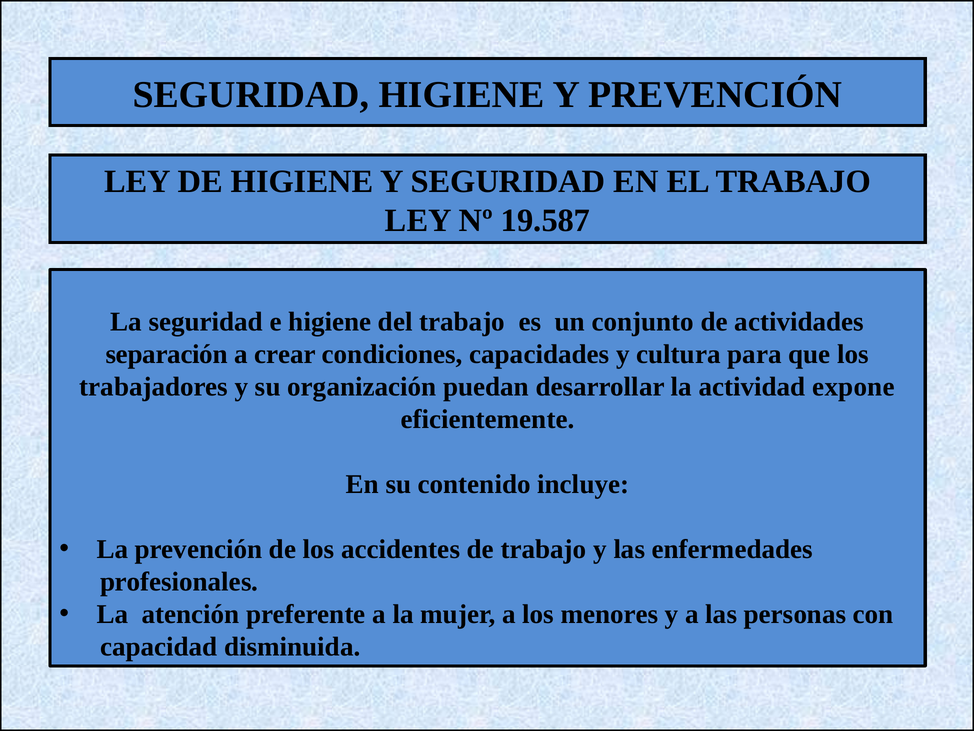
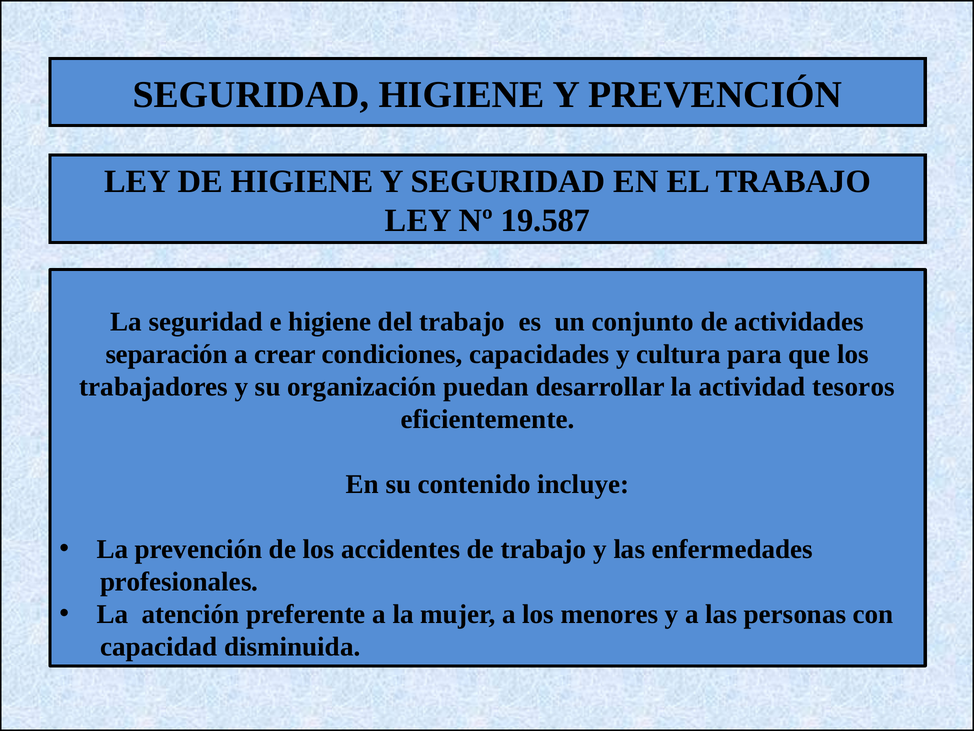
expone: expone -> tesoros (854, 386)
